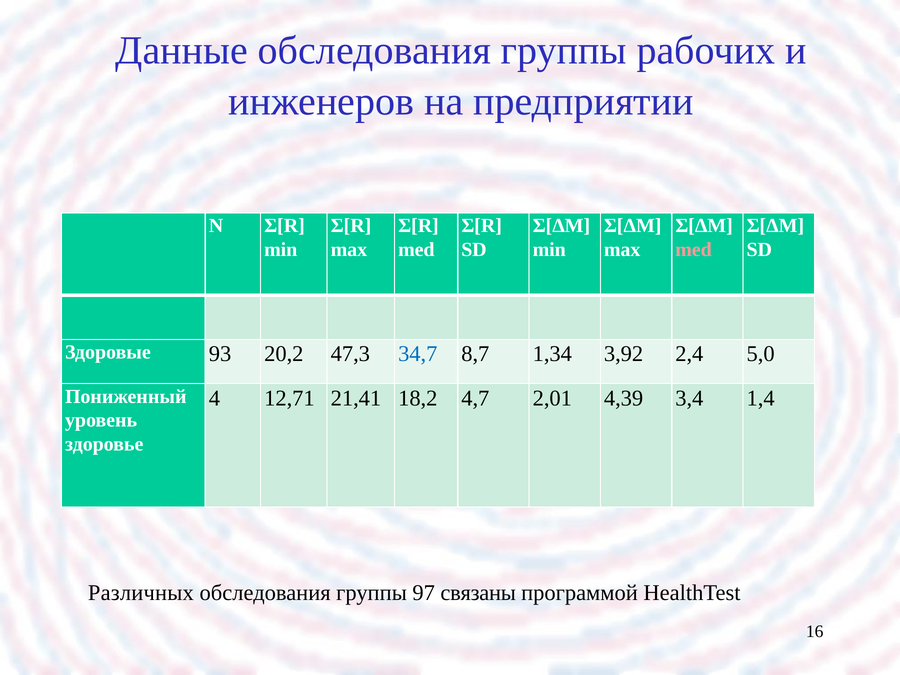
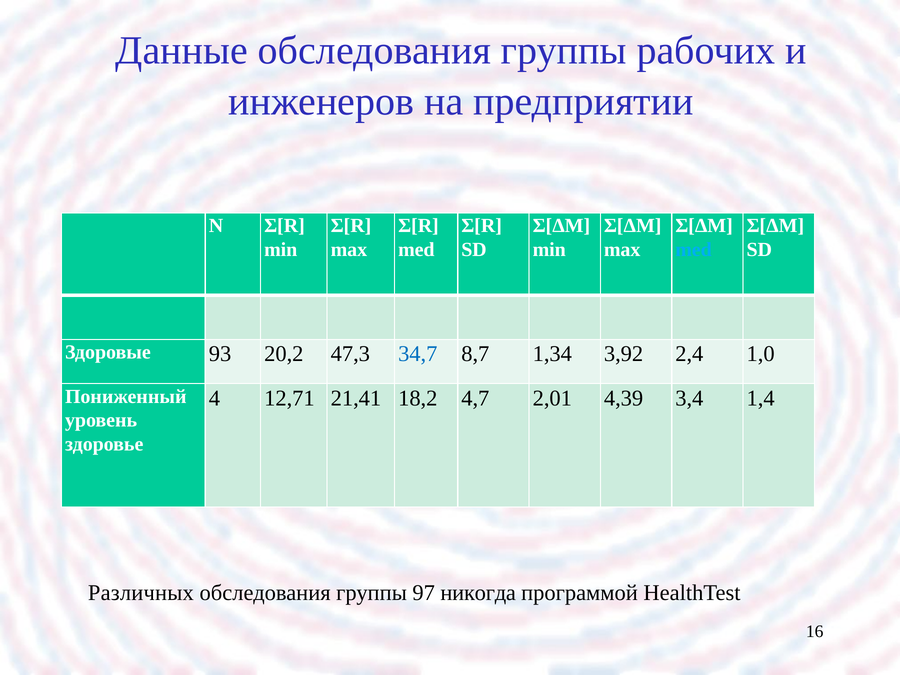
med colour: pink -> light blue (694, 250)
5,0: 5,0 -> 1,0 (761, 354)
связаны: связаны -> никогда (478, 593)
